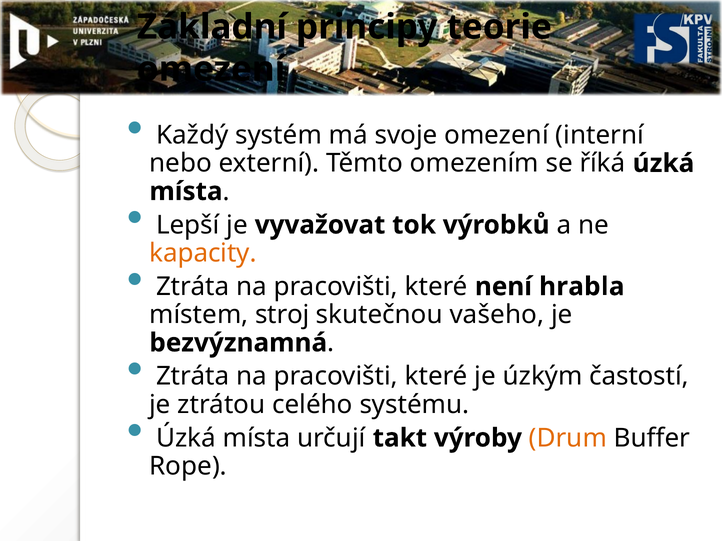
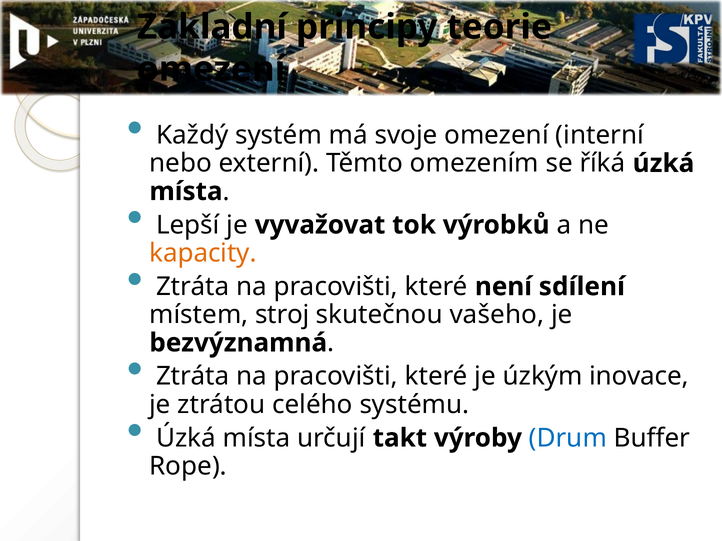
hrabla: hrabla -> sdílení (582, 287)
častostí: častostí -> inovace (639, 377)
Drum colour: orange -> blue (568, 438)
